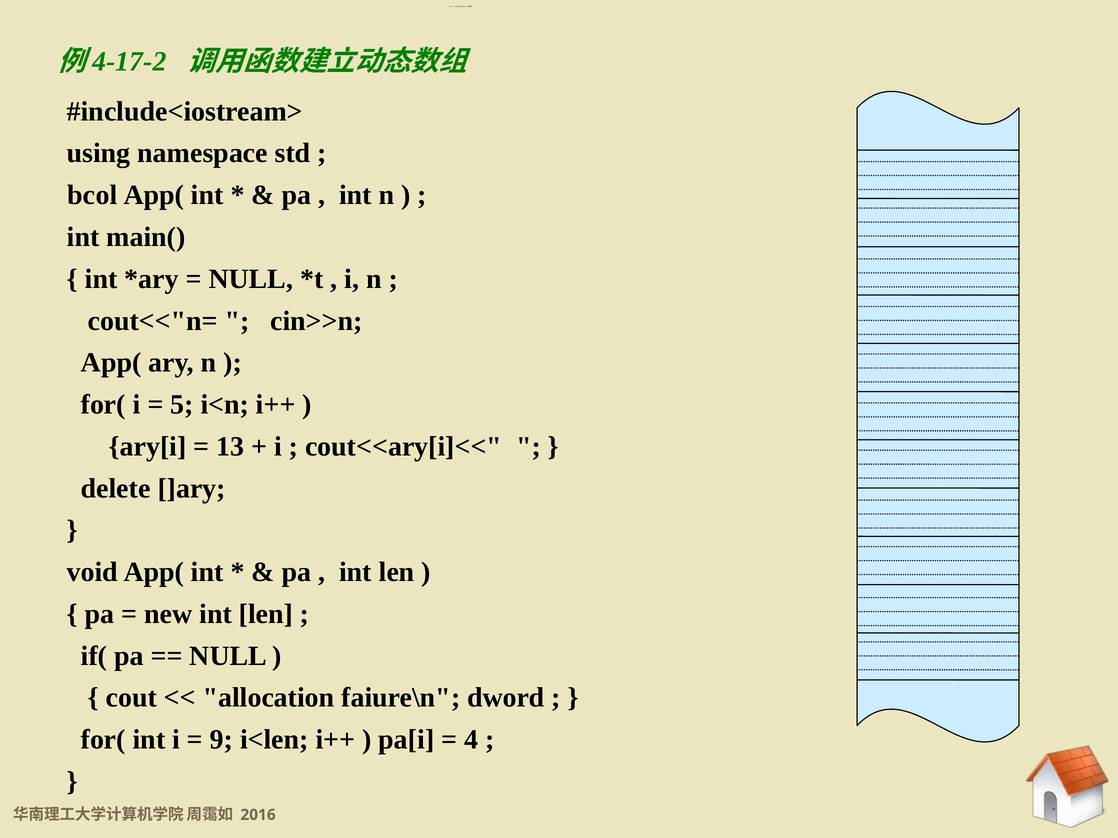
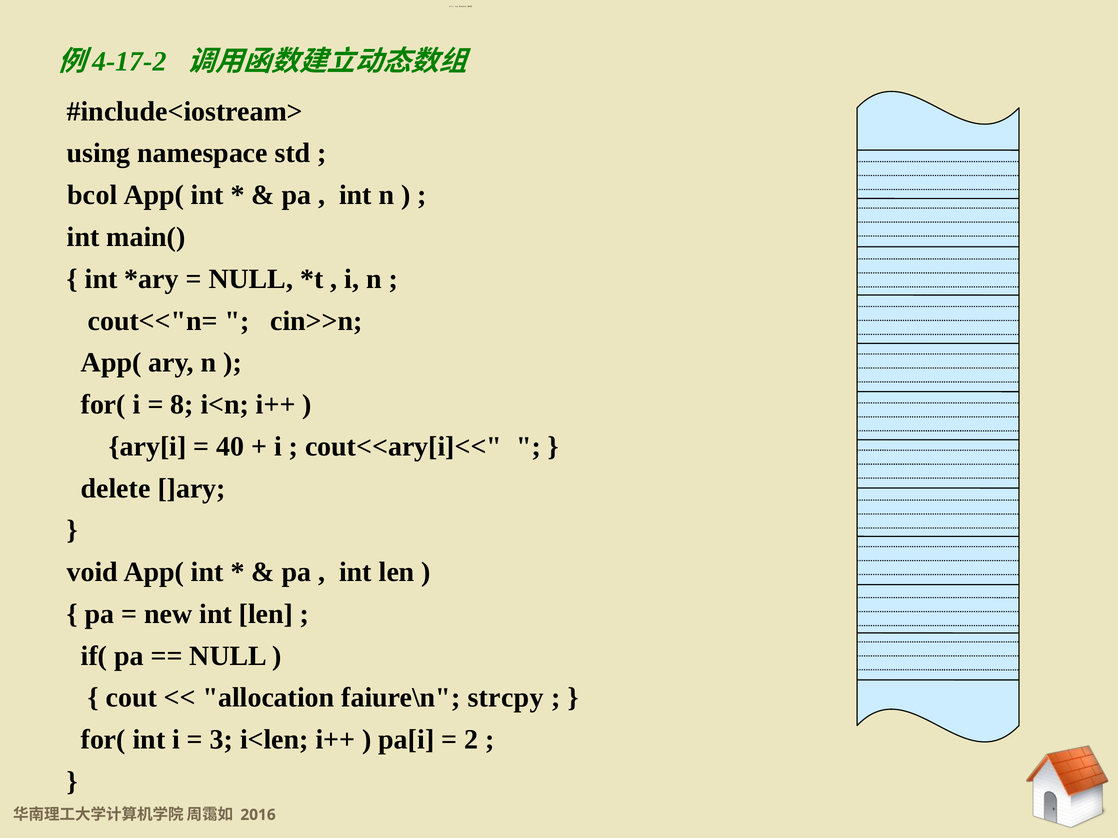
5: 5 -> 8 (182, 405)
13: 13 -> 40 (230, 447)
dword: dword -> strcpy (506, 698)
9: 9 -> 3 (221, 740)
4: 4 -> 2 (471, 740)
